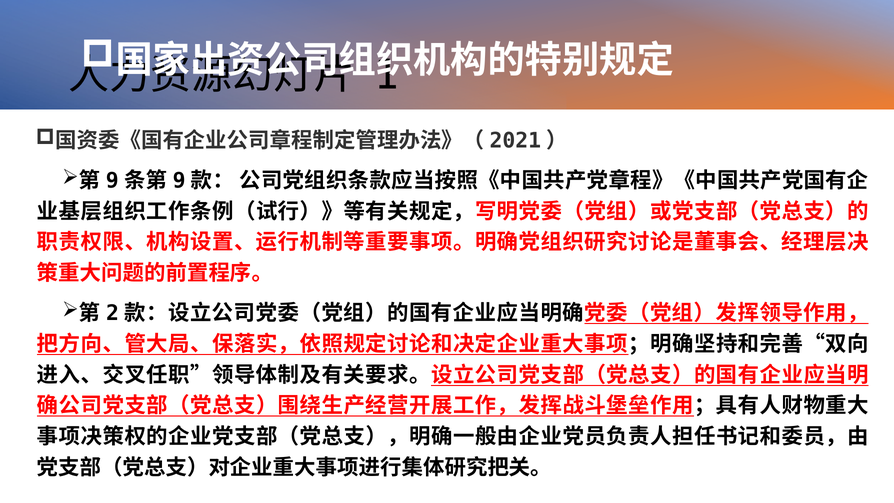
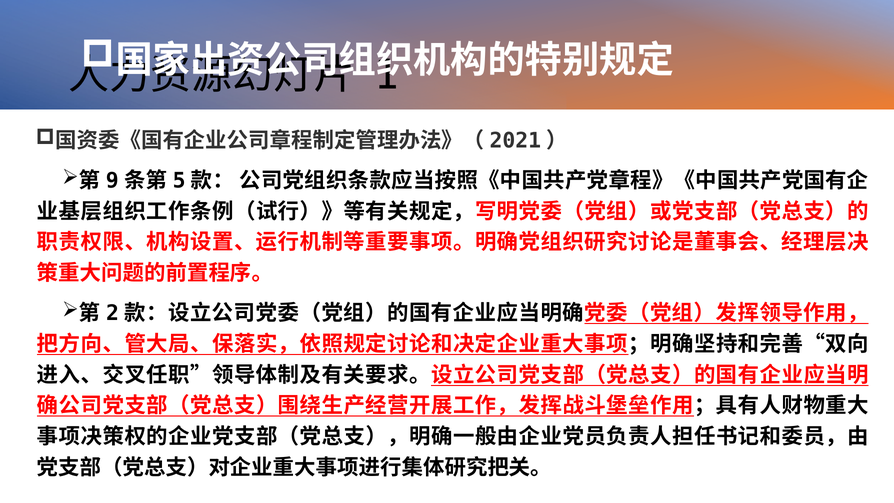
9: 9 -> 5 (179, 181)
